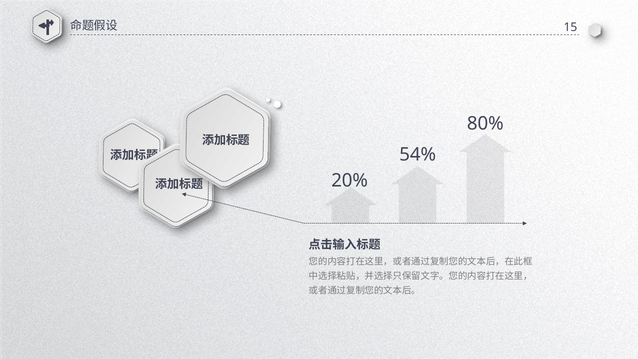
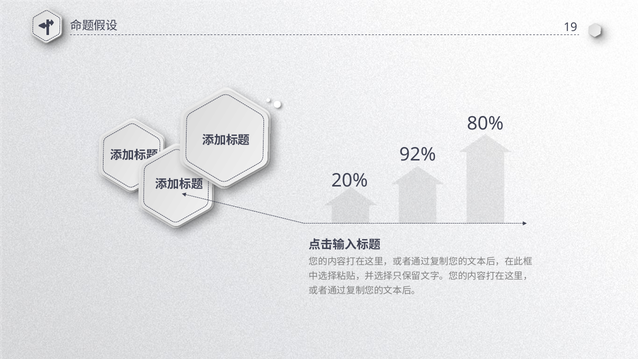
15: 15 -> 19 (571, 27)
54%: 54% -> 92% (418, 155)
